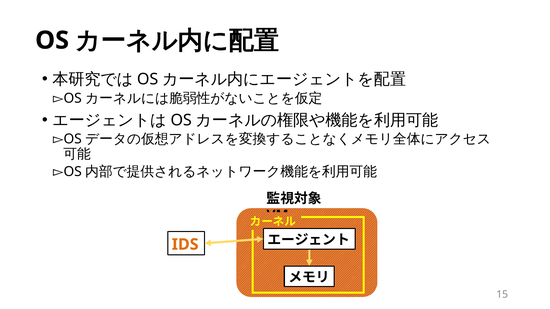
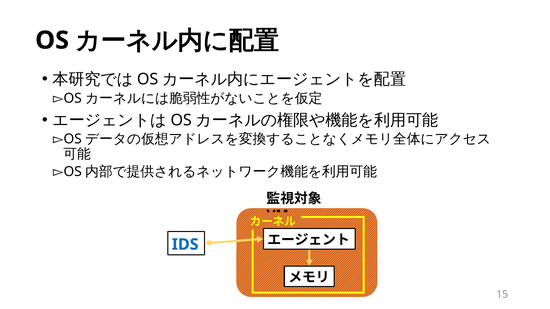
IDS colour: orange -> blue (185, 245)
